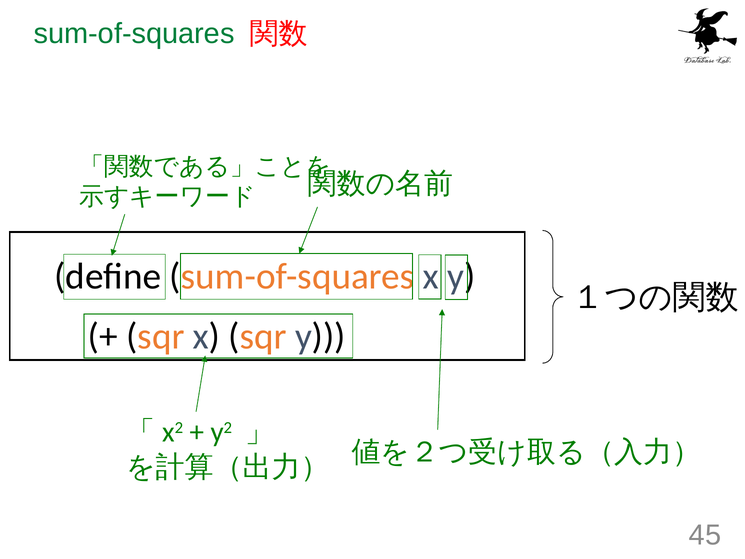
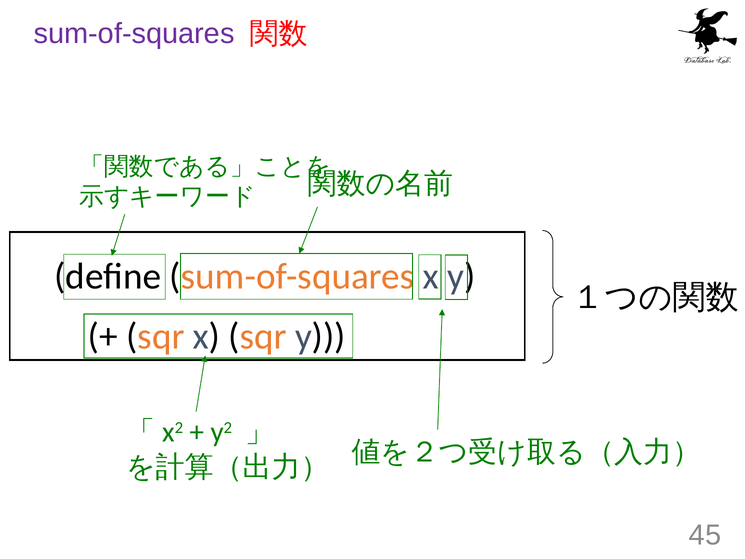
sum-of-squares colour: green -> purple (134, 33)
